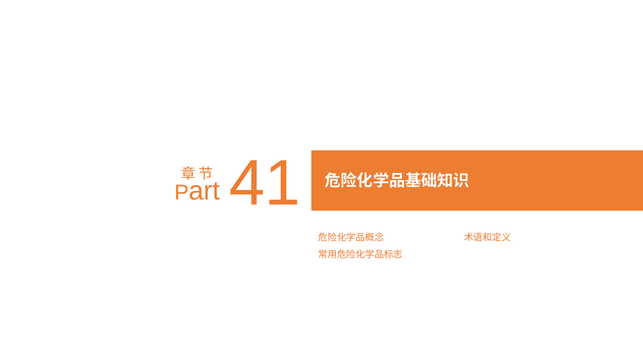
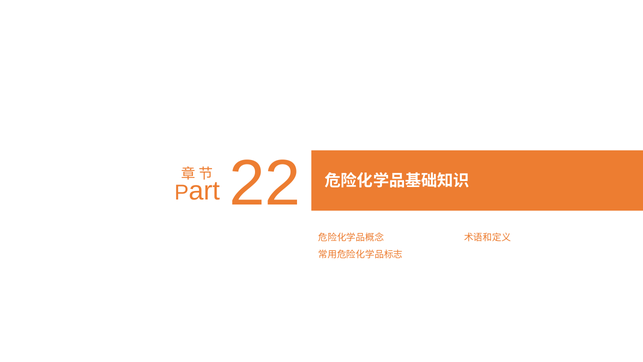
41: 41 -> 22 (265, 184)
